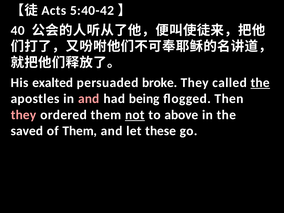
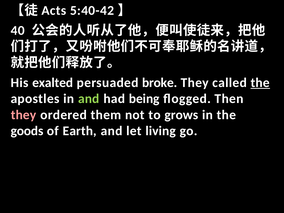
and colour: pink -> light green (89, 99)
not underline: present -> none (135, 115)
above: above -> grows (181, 115)
saved: saved -> goods (27, 131)
of Them: Them -> Earth (80, 131)
these: these -> living (161, 131)
